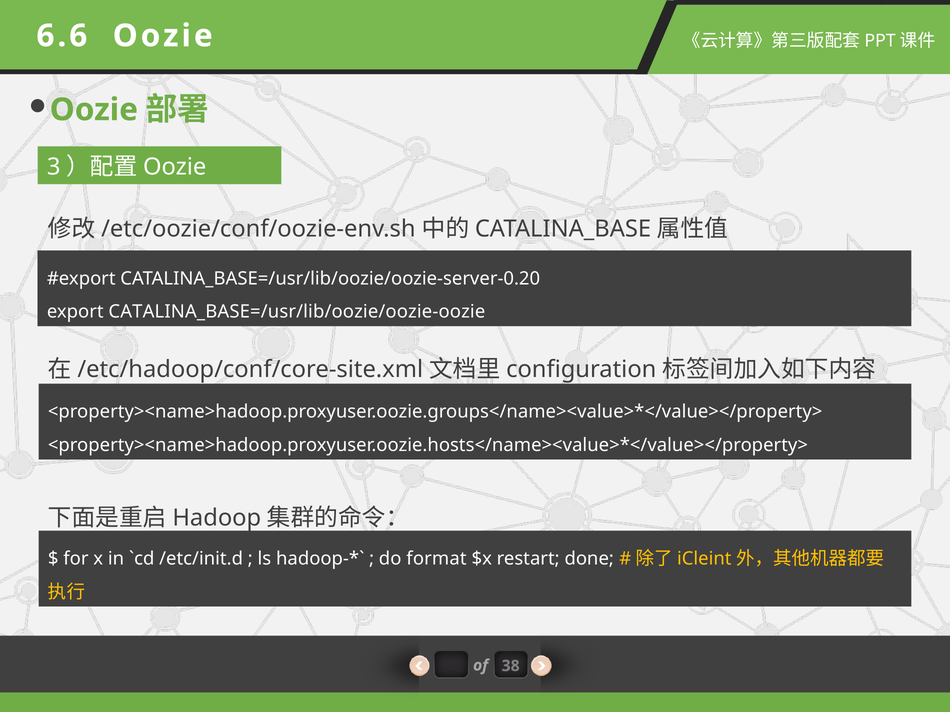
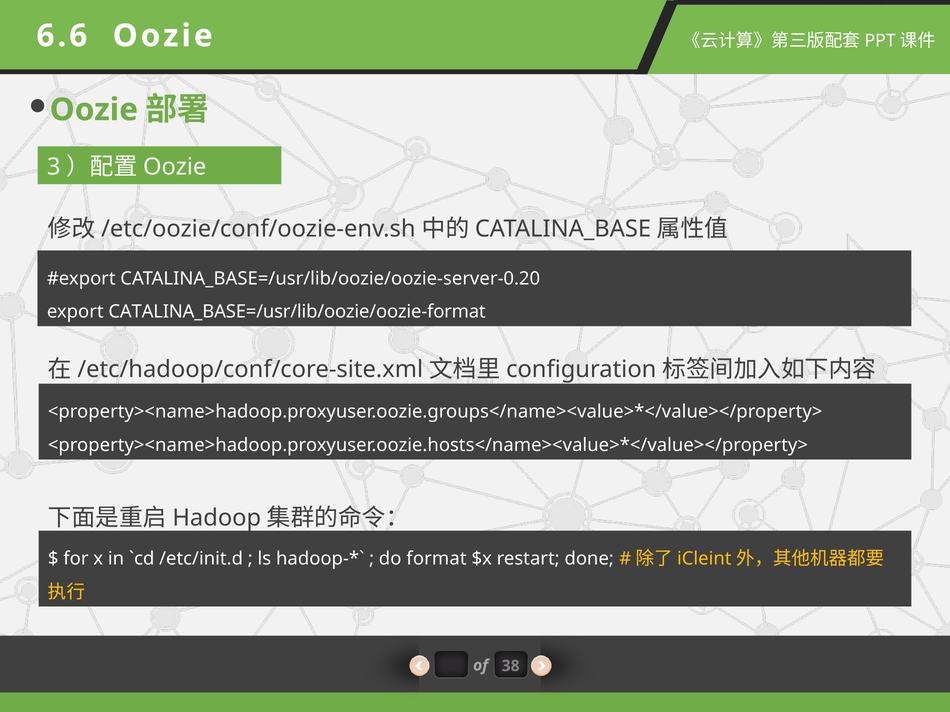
CATALINA_BASE=/usr/lib/oozie/oozie-oozie: CATALINA_BASE=/usr/lib/oozie/oozie-oozie -> CATALINA_BASE=/usr/lib/oozie/oozie-format (297, 312)
